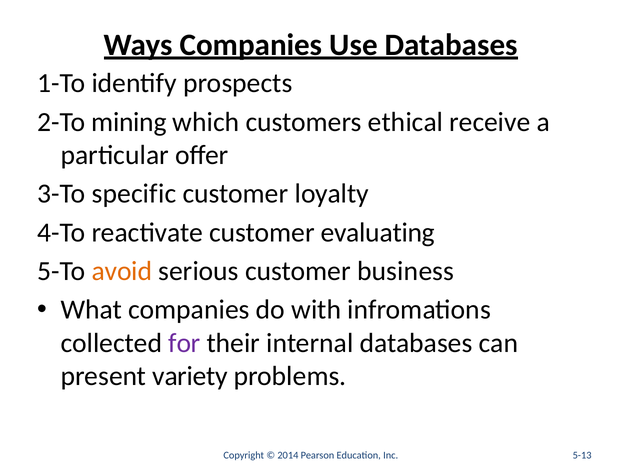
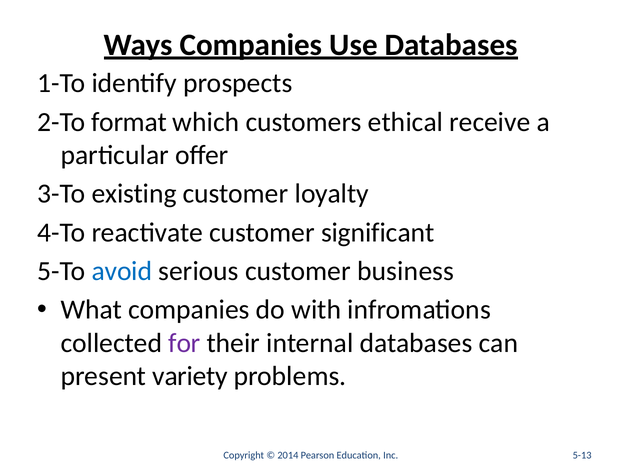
mining: mining -> format (129, 122)
specific: specific -> existing (134, 194)
evaluating: evaluating -> significant (378, 233)
avoid colour: orange -> blue (122, 271)
